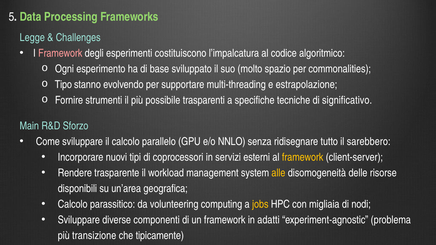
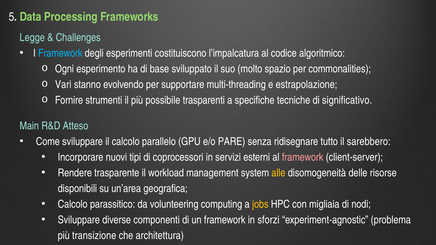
Framework colour: pink -> light blue (60, 53)
Tipo: Tipo -> Vari (63, 85)
Sforzo: Sforzo -> Atteso (76, 126)
NNLO: NNLO -> PARE (232, 142)
framework colour: yellow -> pink (303, 157)
adatti: adatti -> sforzi (268, 220)
tipicamente: tipicamente -> architettura (160, 236)
